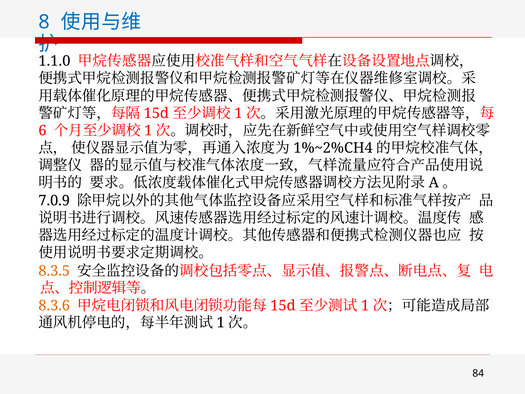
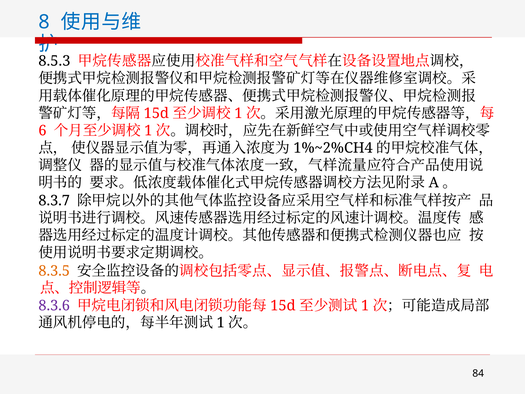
1.1.0: 1.1.0 -> 8.5.3 (54, 61)
7.0.9: 7.0.9 -> 8.3.7 (54, 200)
8.3.6 colour: orange -> purple (54, 306)
